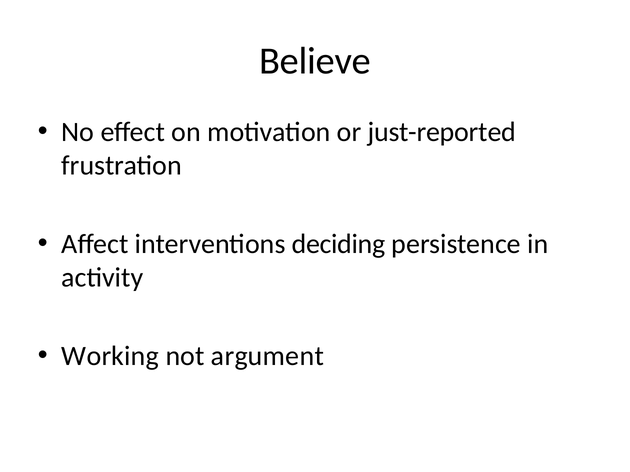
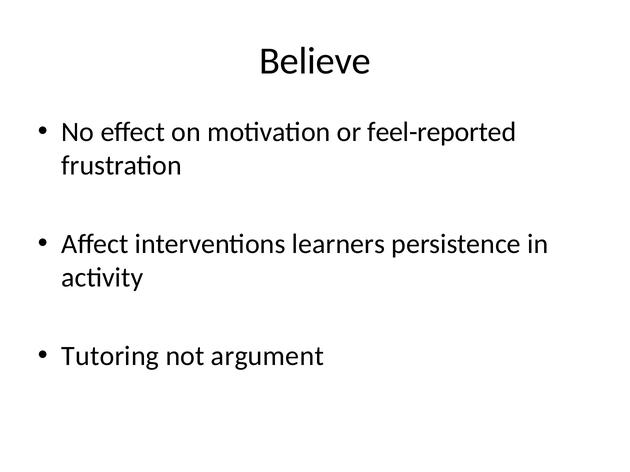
just-reported: just-reported -> feel-reported (442, 132)
deciding: deciding -> learners (338, 244)
Working: Working -> Tutoring (110, 356)
